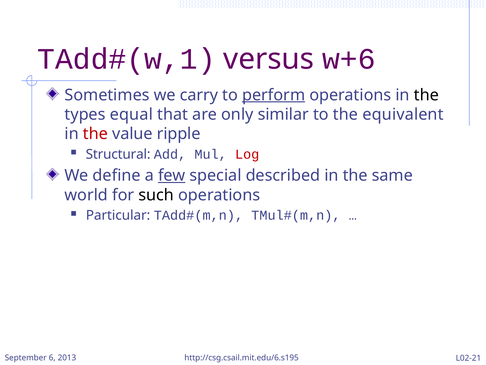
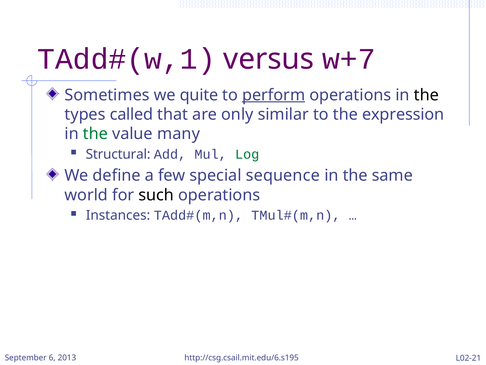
w+6: w+6 -> w+7 (349, 59)
carry: carry -> quite (199, 95)
equal: equal -> called (131, 114)
equivalent: equivalent -> expression (403, 114)
the colour: red -> green (95, 134)
ripple: ripple -> many (179, 134)
Log colour: red -> green (247, 154)
few underline: present -> none (172, 175)
described: described -> sequence (283, 175)
Particular: Particular -> Instances (118, 215)
